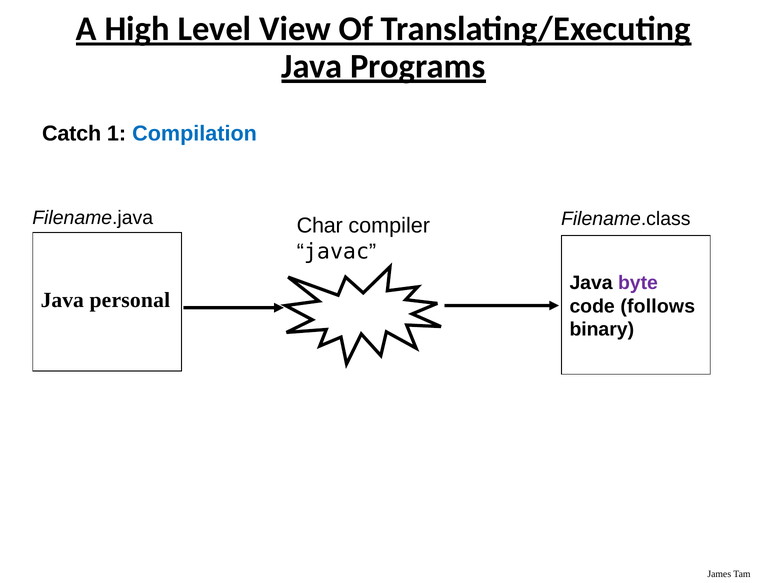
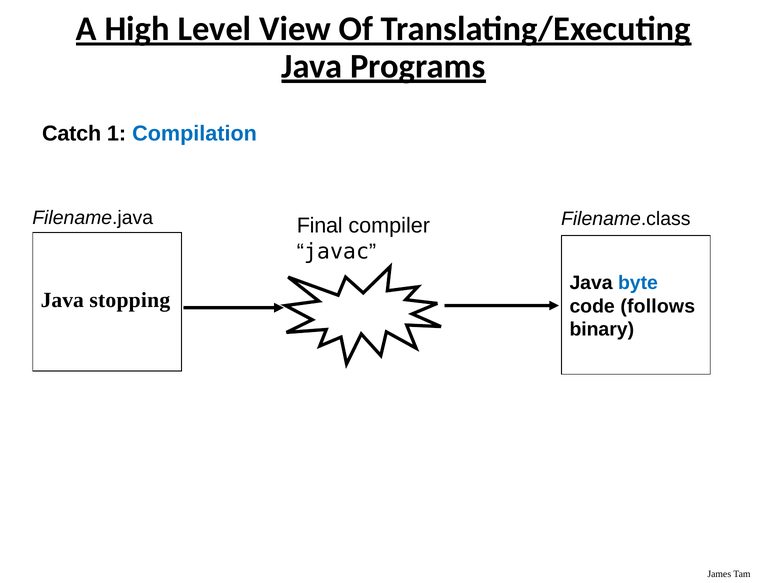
Char: Char -> Final (320, 225)
byte colour: purple -> blue (638, 283)
personal: personal -> stopping (130, 300)
